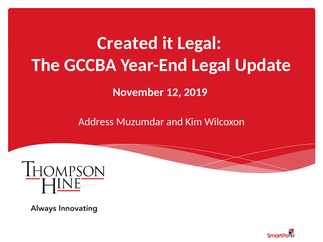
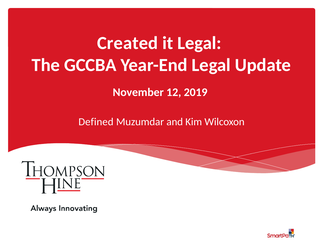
Address: Address -> Defined (96, 122)
